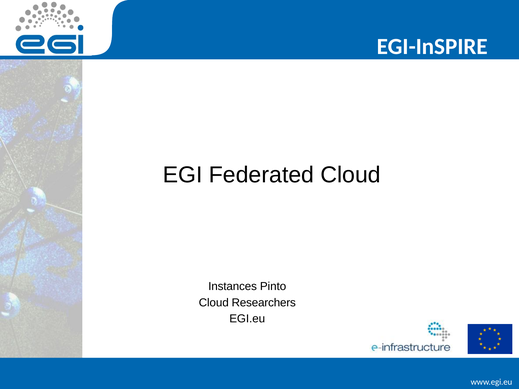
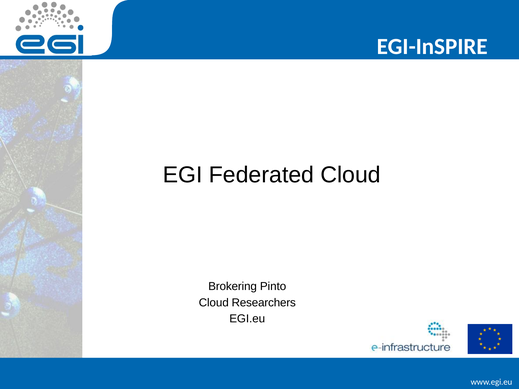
Instances: Instances -> Brokering (233, 287)
